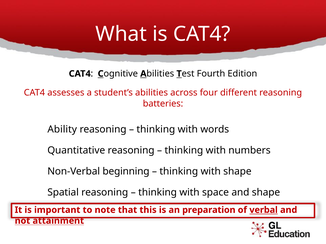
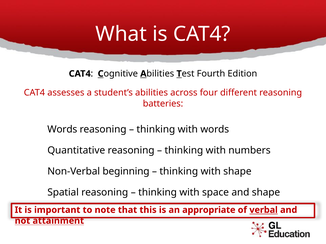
Ability: Ability -> Words (62, 130)
preparation: preparation -> appropriate (209, 210)
